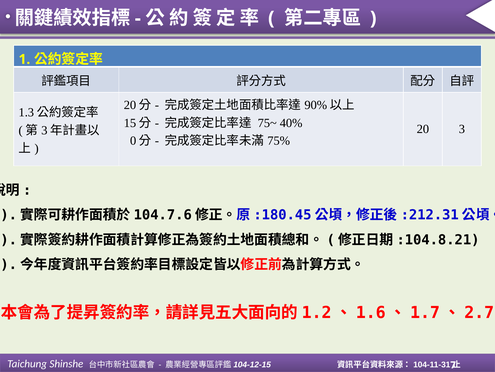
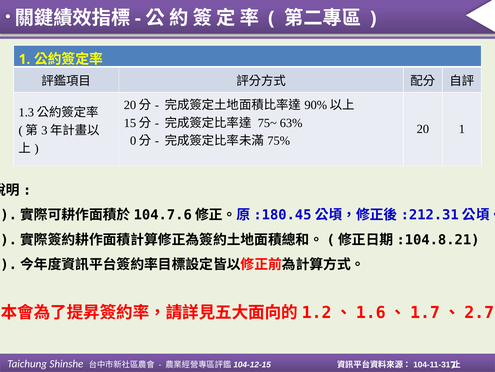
40%: 40% -> 63% (291, 123)
20 3: 3 -> 1 (462, 129)
